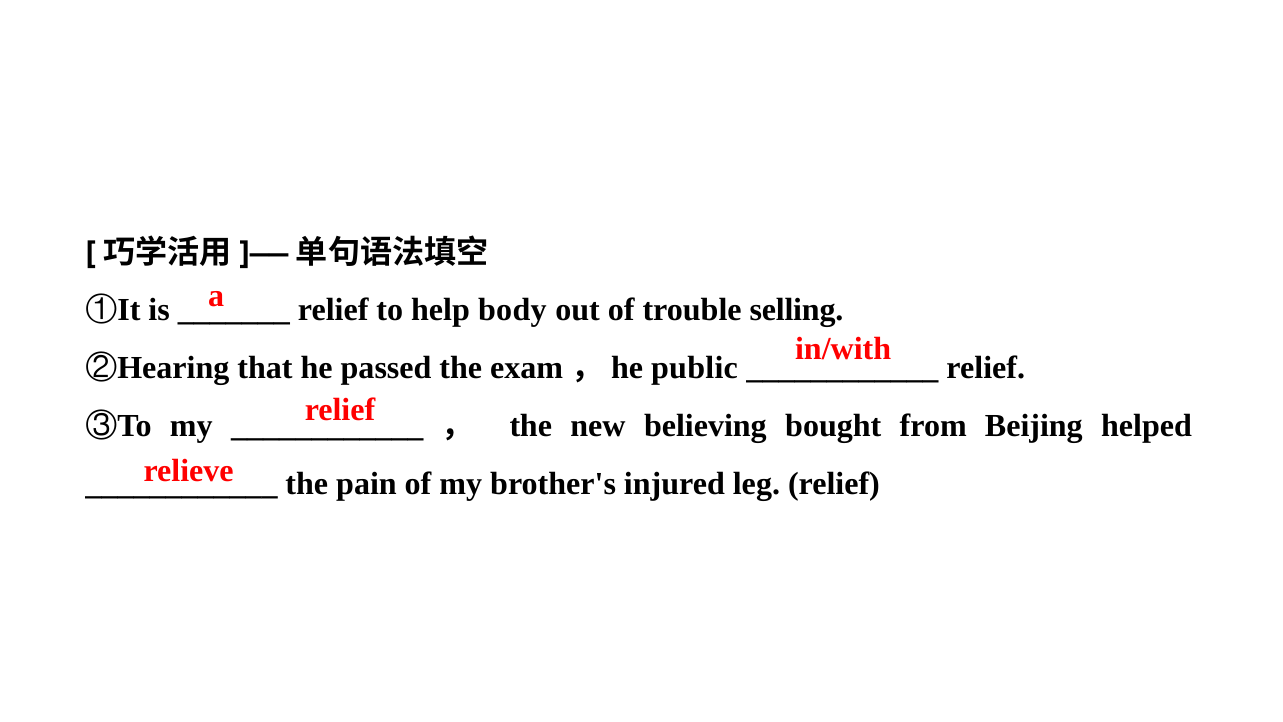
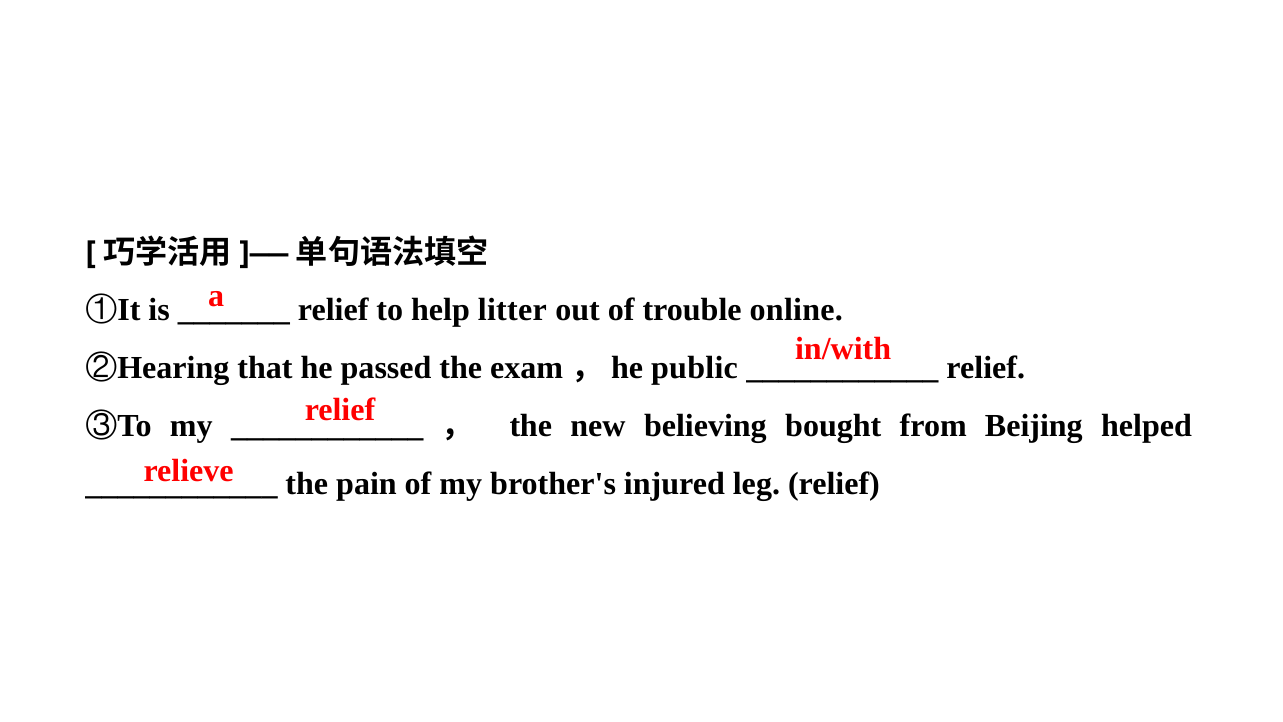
body: body -> litter (512, 310)
selling: selling -> online (796, 310)
